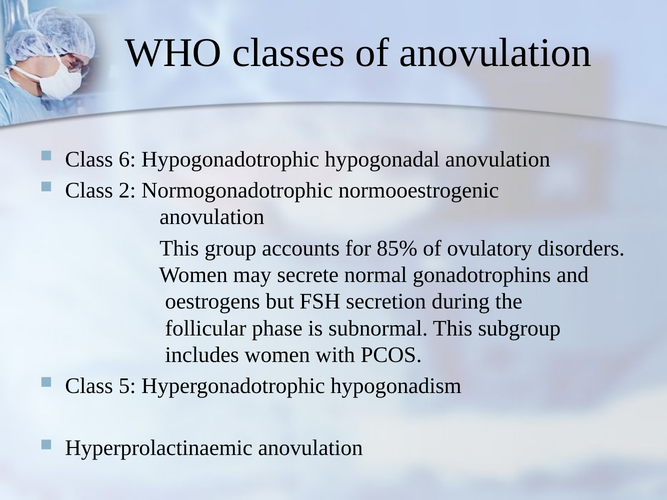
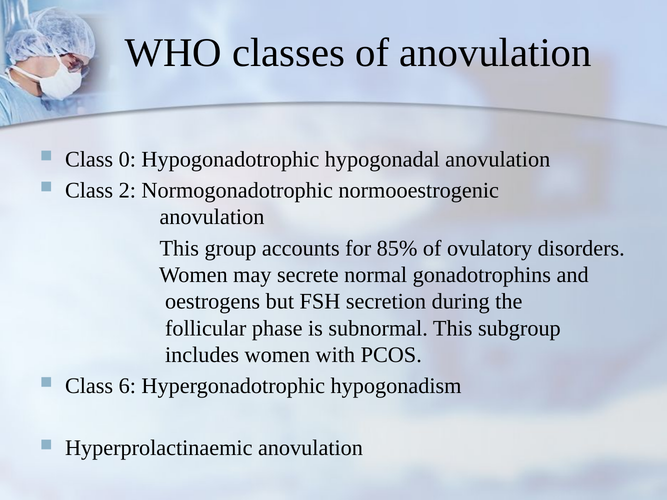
6: 6 -> 0 (127, 159)
5: 5 -> 6 (127, 386)
